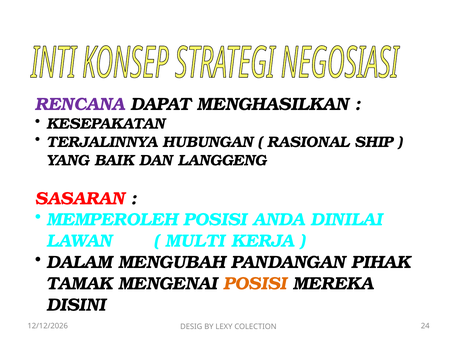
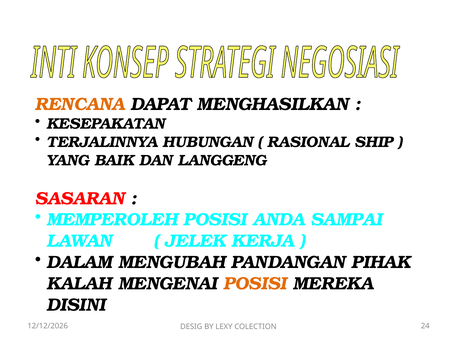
RENCANA colour: purple -> orange (80, 104)
DINILAI: DINILAI -> SAMPAI (346, 220)
MULTI: MULTI -> JELEK (195, 242)
TAMAK: TAMAK -> KALAH (79, 284)
